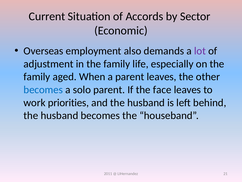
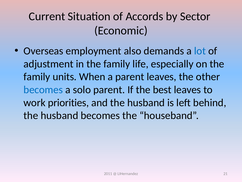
lot colour: purple -> blue (200, 51)
aged: aged -> units (65, 77)
face: face -> best (162, 89)
